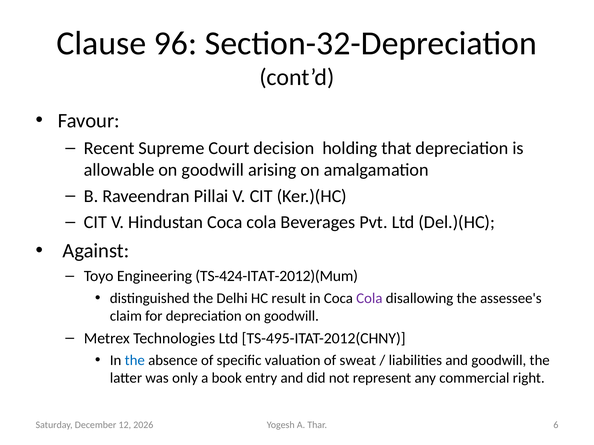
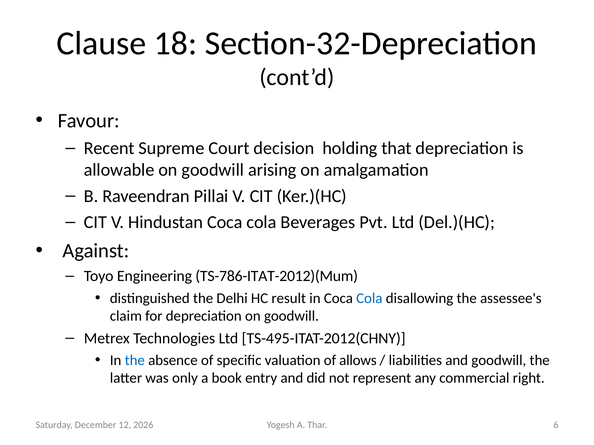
96: 96 -> 18 (175, 43)
TS-424-ITAT-2012)(Mum: TS-424-ITAT-2012)(Mum -> TS-786-ITAT-2012)(Mum (277, 276)
Cola colour: purple -> blue (369, 299)
sweat: sweat -> allows (358, 361)
